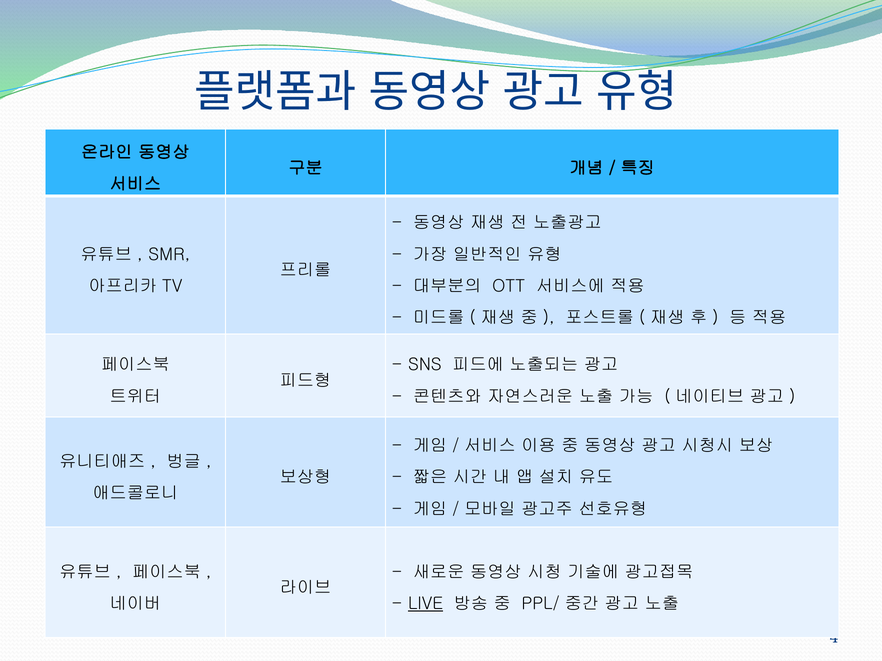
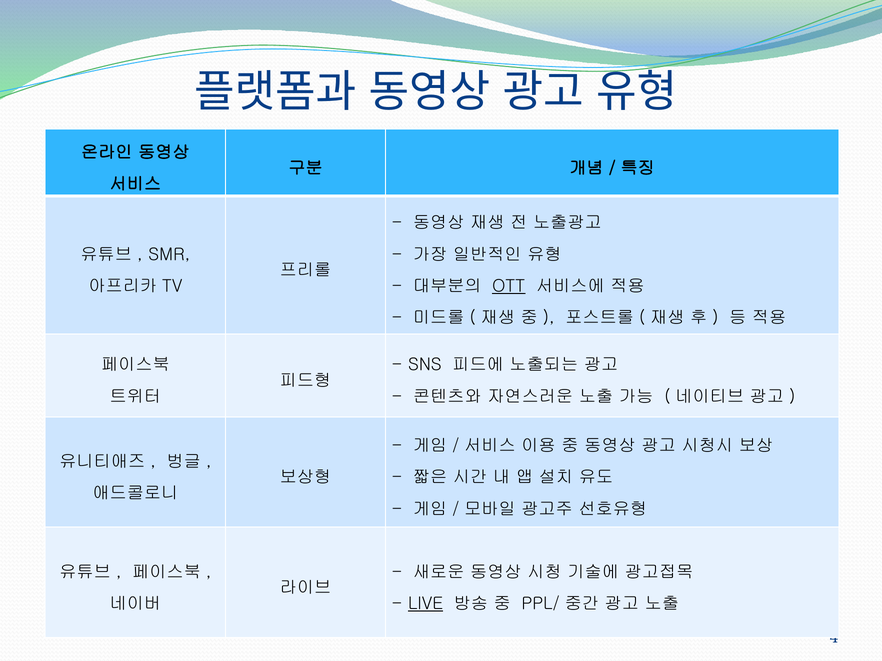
OTT underline: none -> present (509, 286)
